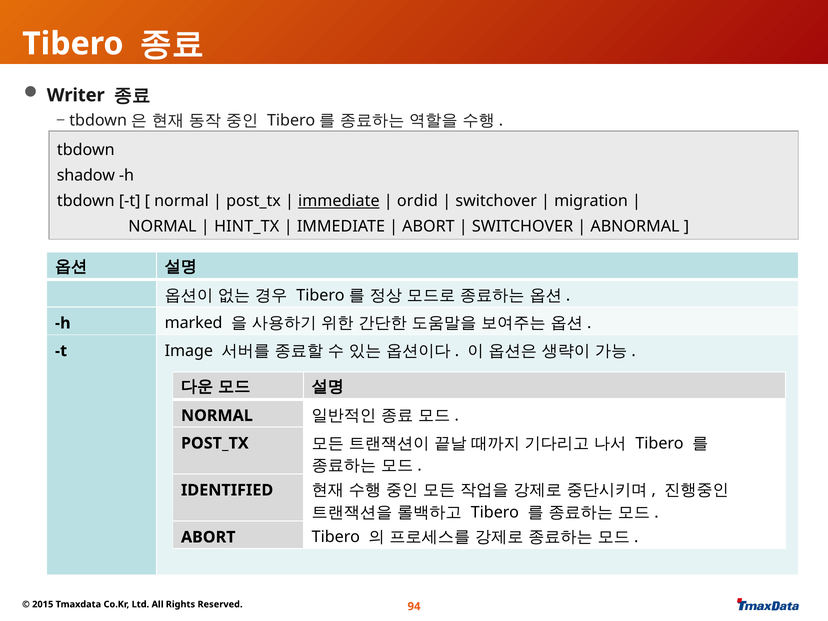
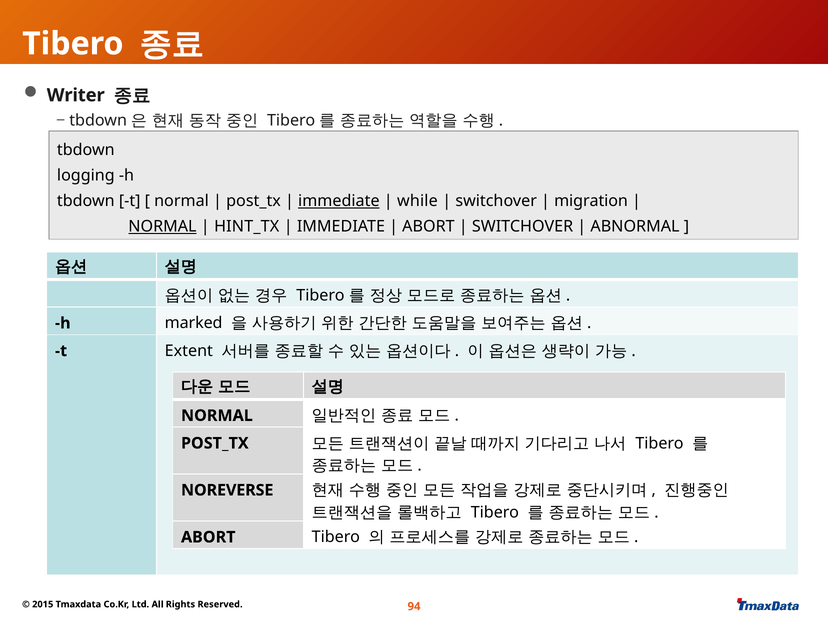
shadow: shadow -> logging (86, 175)
ordid: ordid -> while (417, 201)
NORMAL underline: none -> present (162, 227)
Image: Image -> Extent (189, 351)
IDENTIFIED: IDENTIFIED -> NOREVERSE (227, 490)
